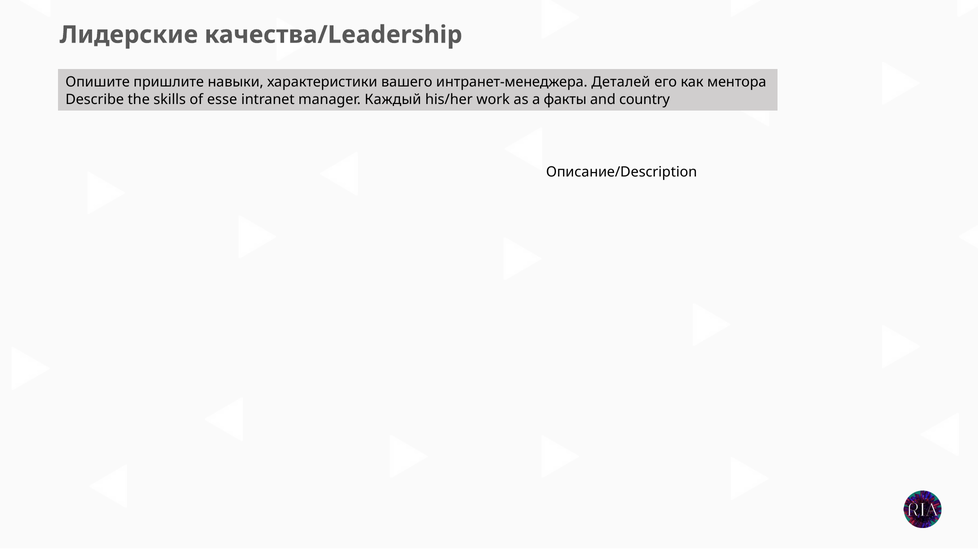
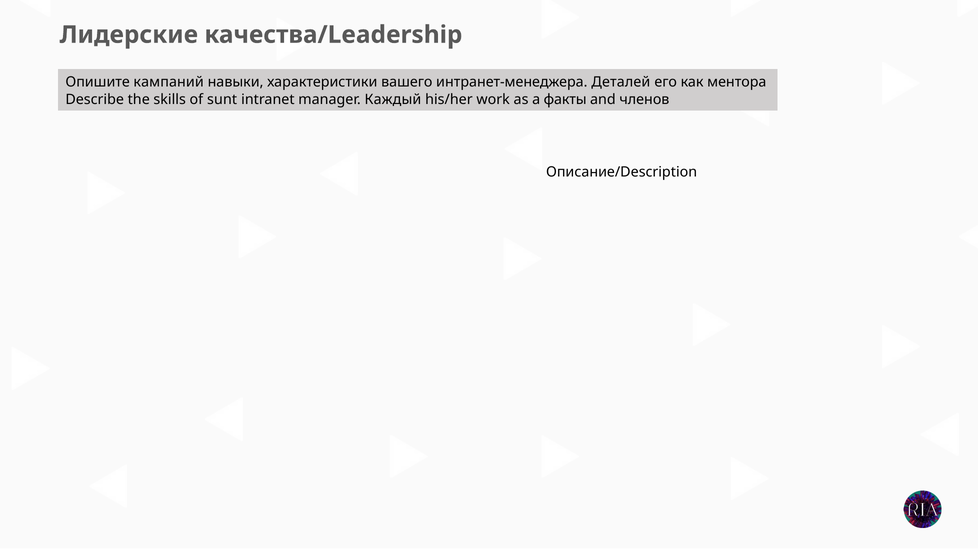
пришлите: пришлите -> кампаний (169, 82)
esse: esse -> sunt (222, 99)
country: country -> членов (644, 99)
